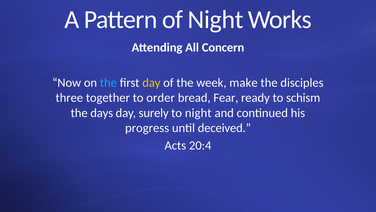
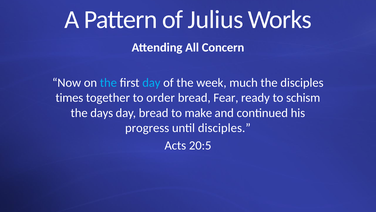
of Night: Night -> Julius (216, 19)
day colour: yellow -> light blue (151, 83)
make: make -> much (244, 83)
three: three -> times (69, 98)
day surely: surely -> bread (154, 113)
to night: night -> make (198, 113)
until deceived: deceived -> disciples (224, 128)
20:4: 20:4 -> 20:5 (200, 145)
